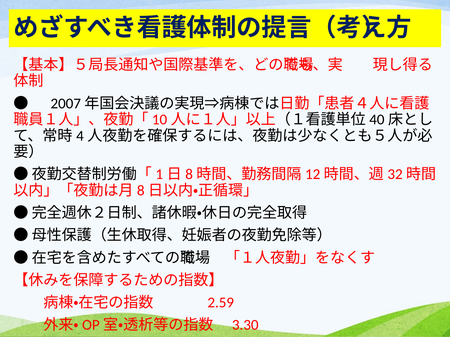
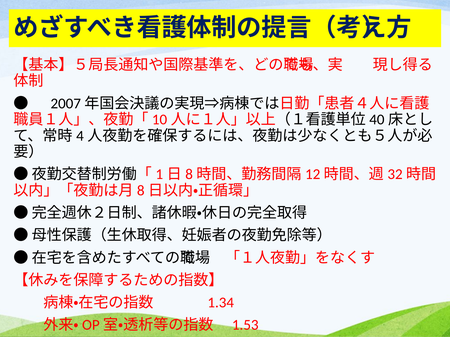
2.59: 2.59 -> 1.34 (221, 303)
3.30: 3.30 -> 1.53 (245, 326)
